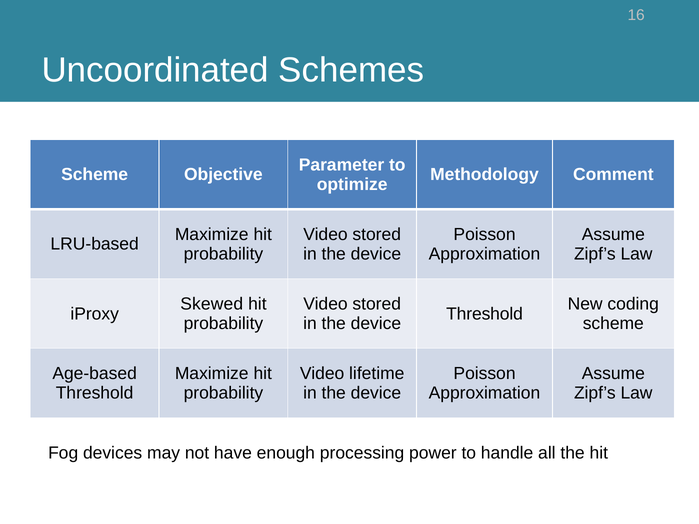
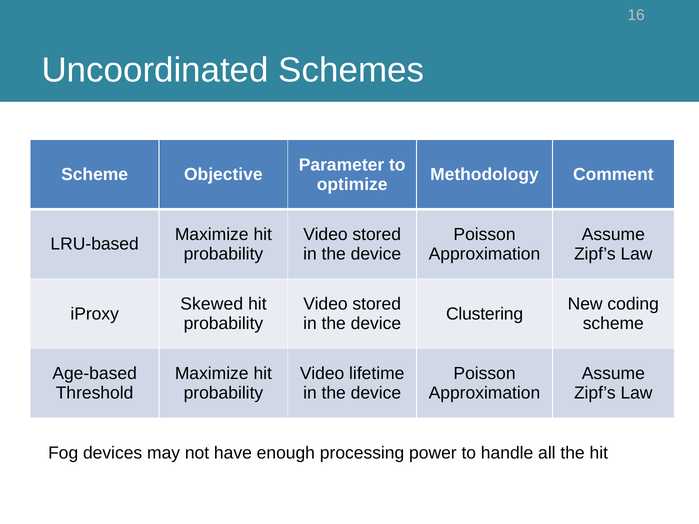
Threshold: Threshold -> Clustering (485, 314)
